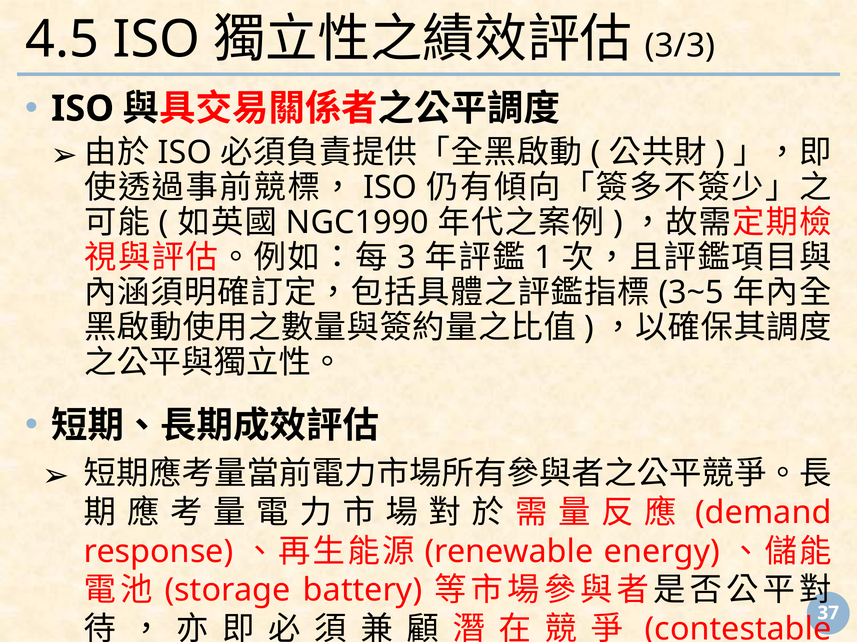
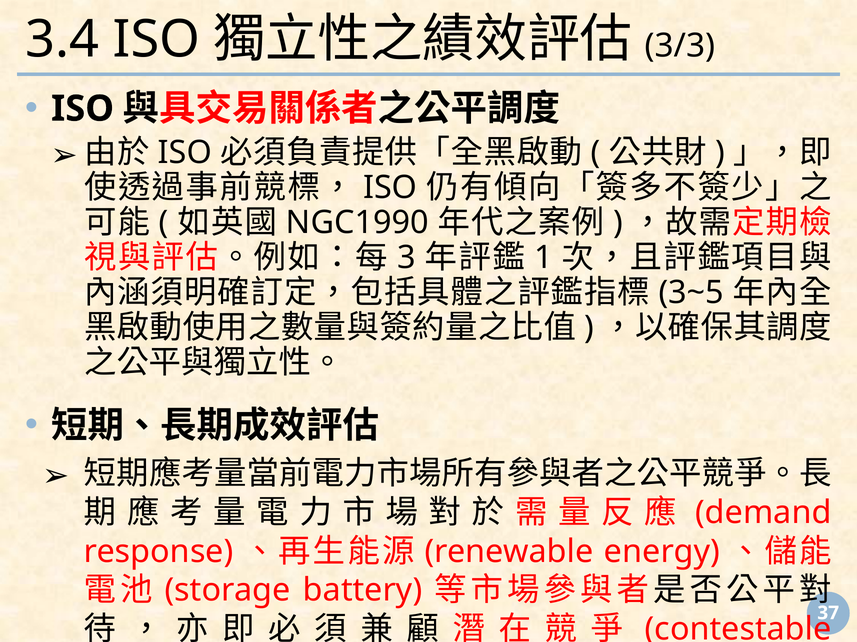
4.5: 4.5 -> 3.4 (62, 39)
